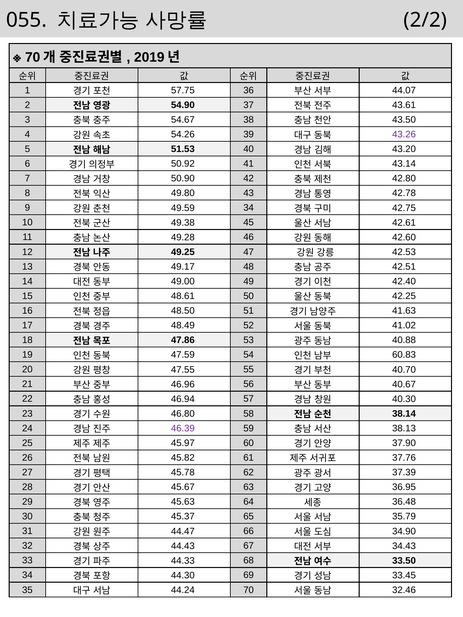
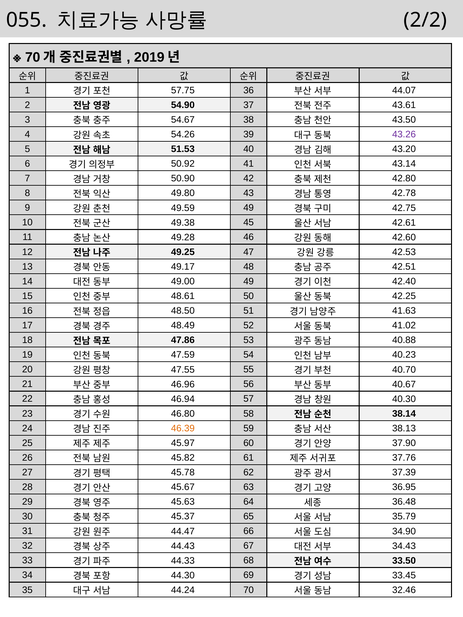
49.59 34: 34 -> 49 (249, 208)
60.83: 60.83 -> 40.23 (404, 355)
46.39 colour: purple -> orange (183, 429)
